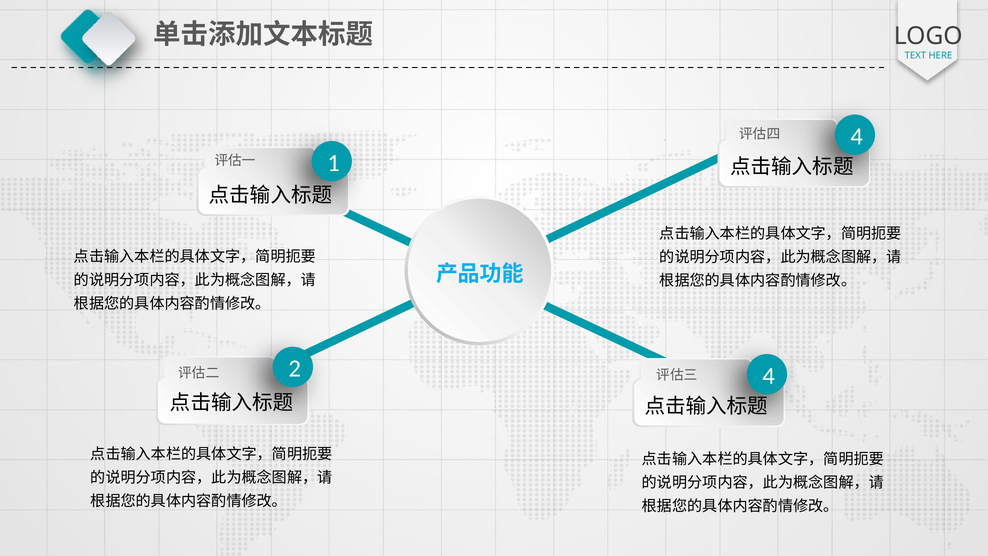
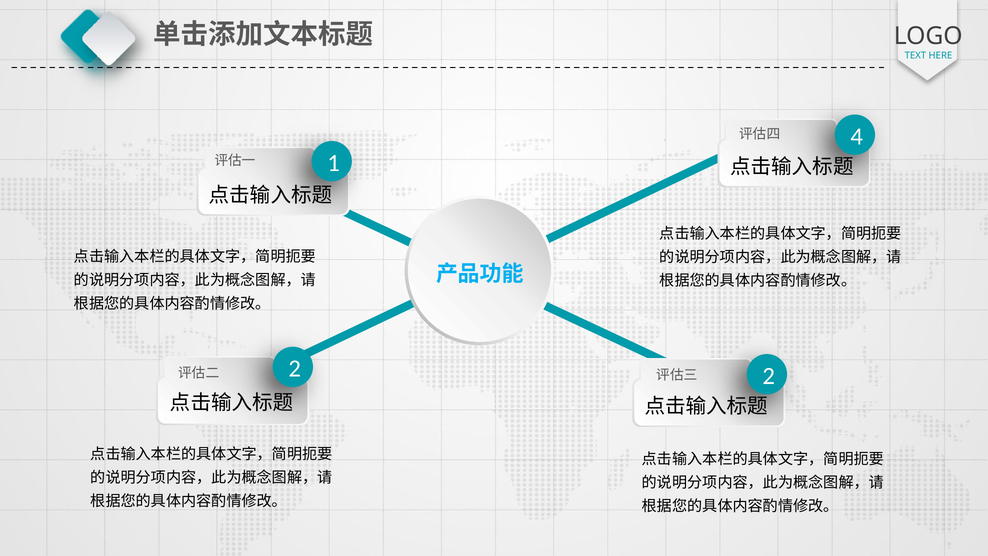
2 4: 4 -> 2 (769, 376)
